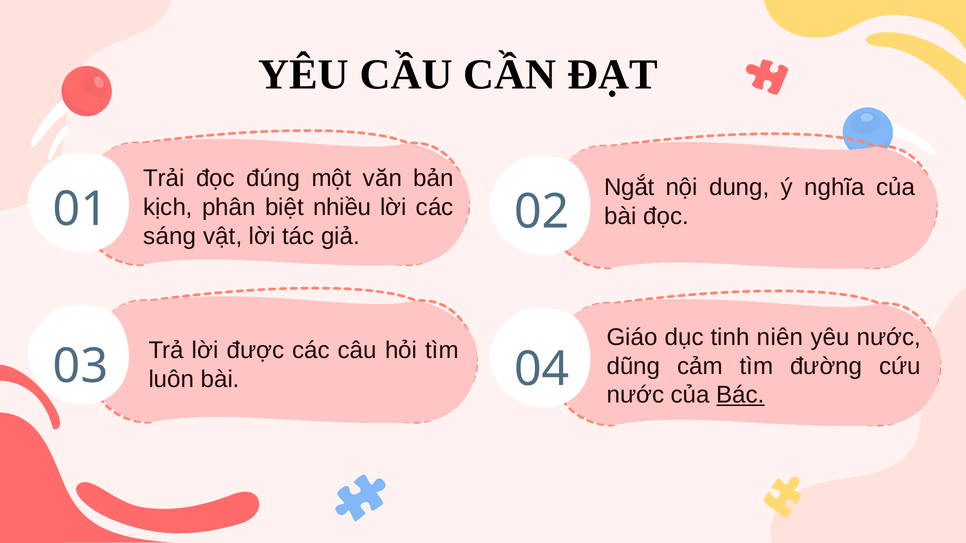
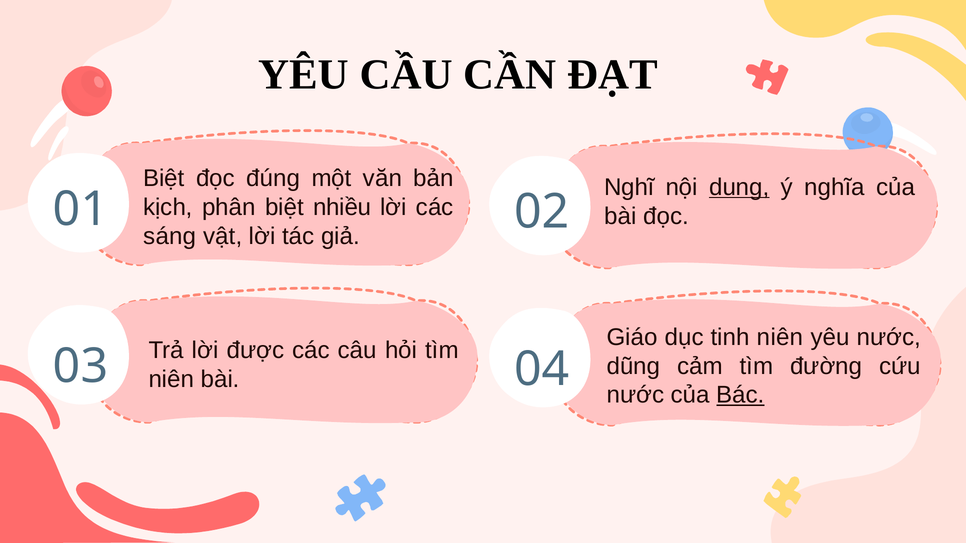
Trải: Trải -> Biệt (164, 178)
Ngắt: Ngắt -> Nghĩ (629, 187)
dung underline: none -> present (739, 187)
luôn: luôn -> niên (171, 379)
